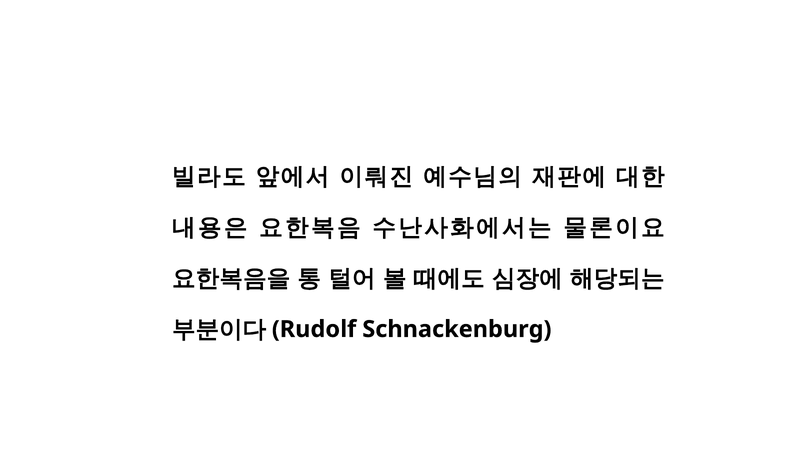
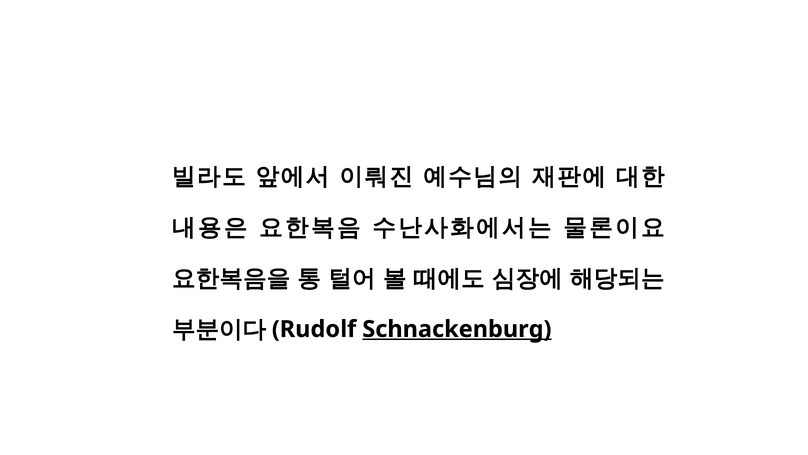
Schnackenburg underline: none -> present (457, 329)
